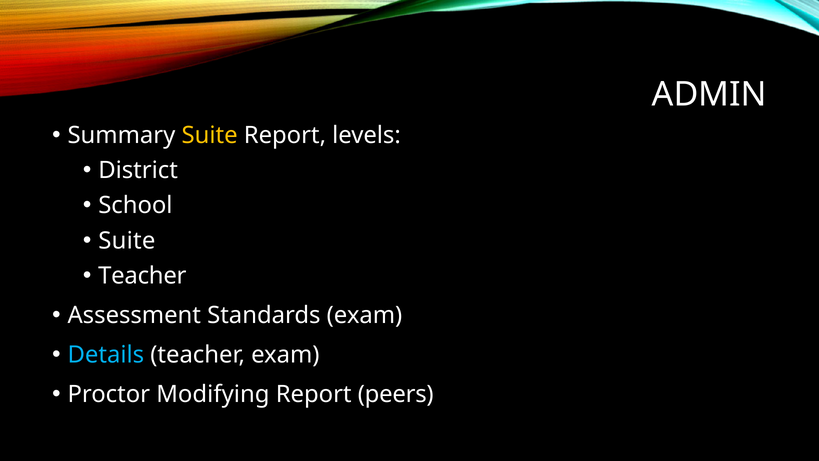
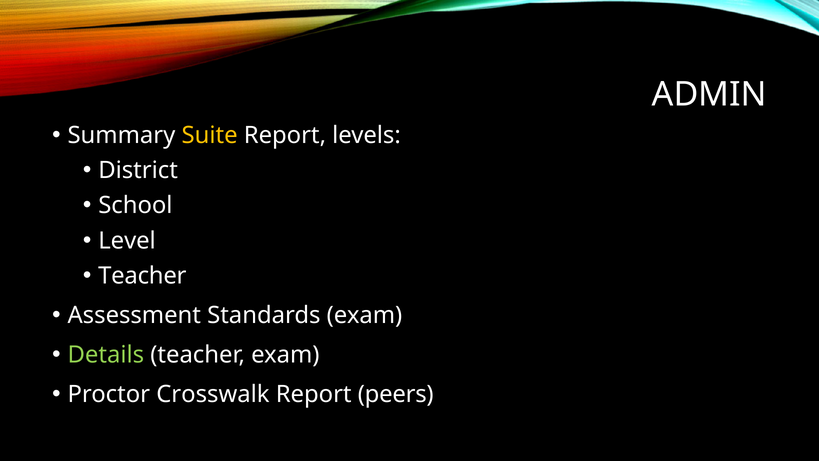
Suite: Suite -> Level (127, 240)
Details colour: light blue -> light green (106, 354)
Modifying: Modifying -> Crosswalk (213, 394)
